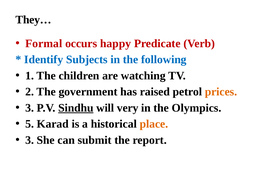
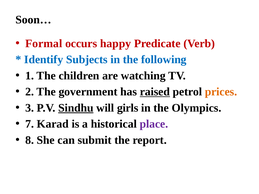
They…: They… -> Soon… (33, 20)
raised underline: none -> present (155, 92)
very: very -> girls (128, 108)
5: 5 -> 7 (30, 124)
place colour: orange -> purple (154, 124)
3: 3 -> 8 (30, 140)
